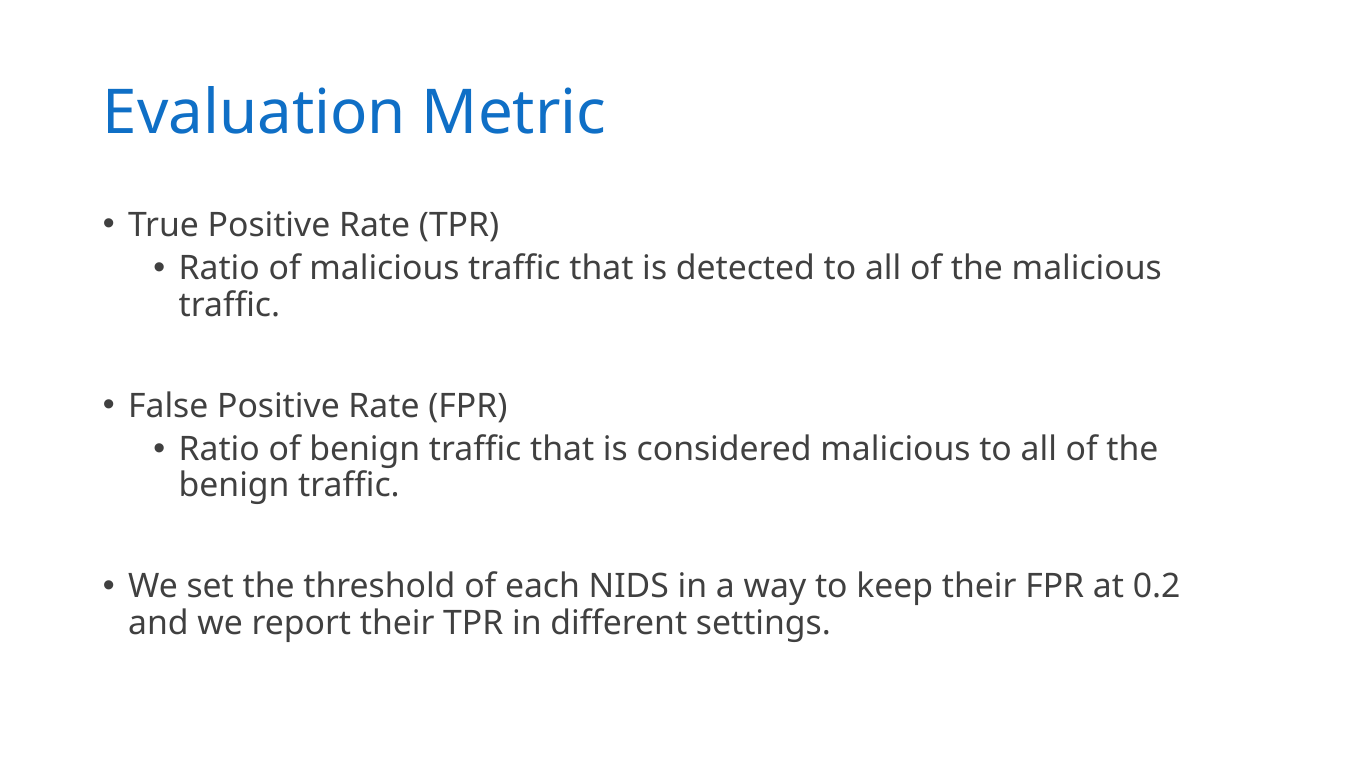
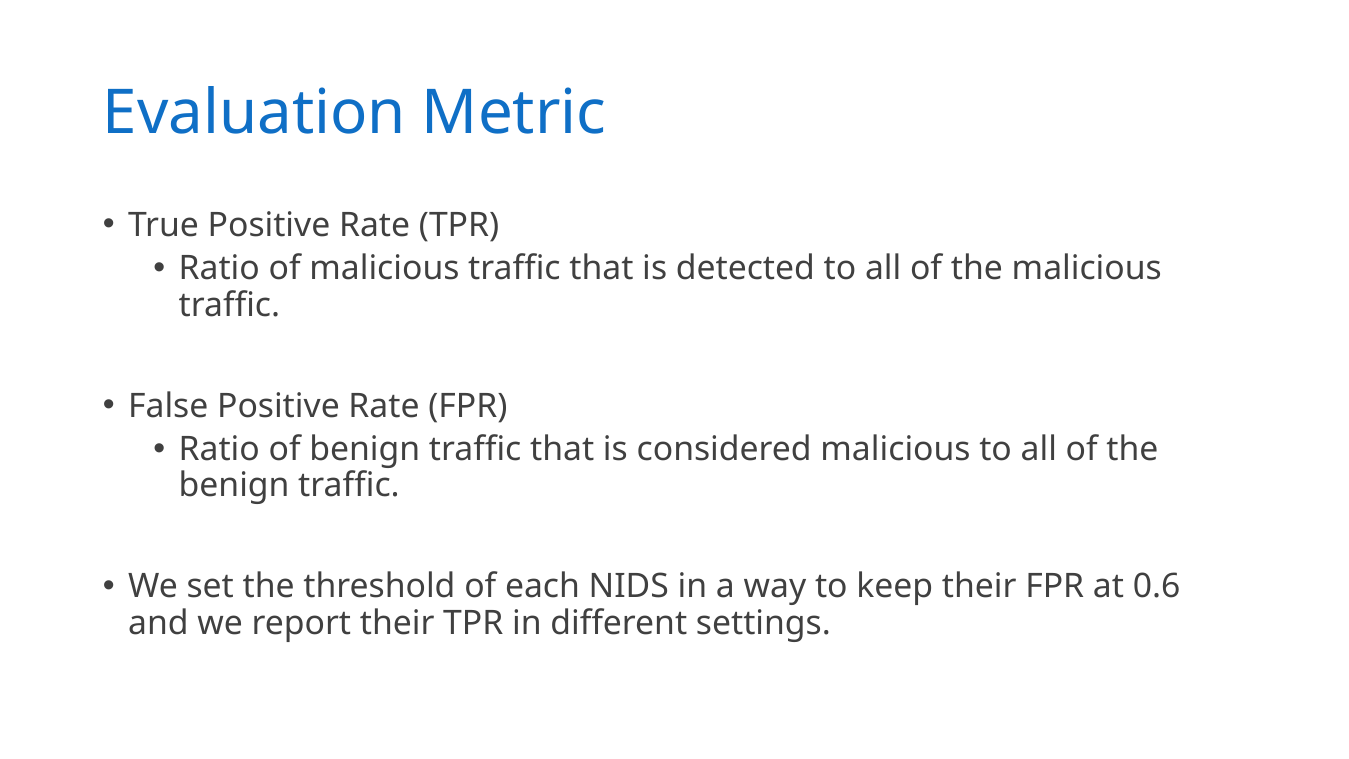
0.2: 0.2 -> 0.6 (1157, 587)
